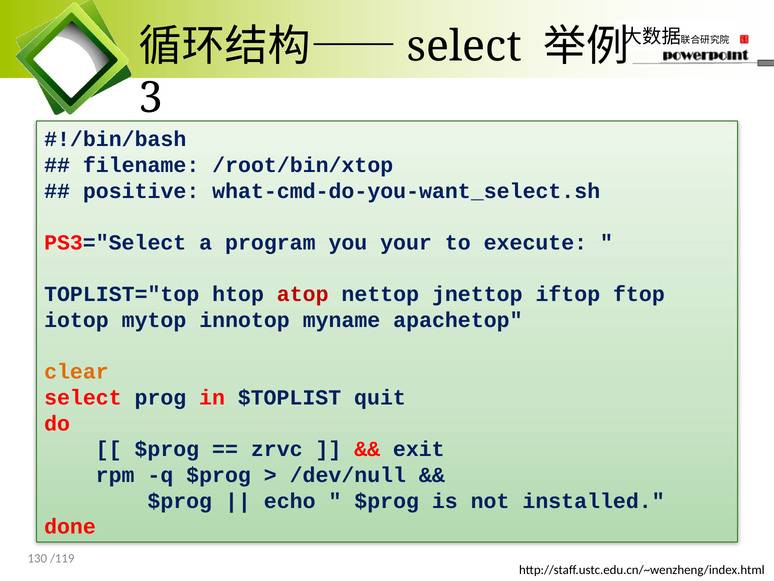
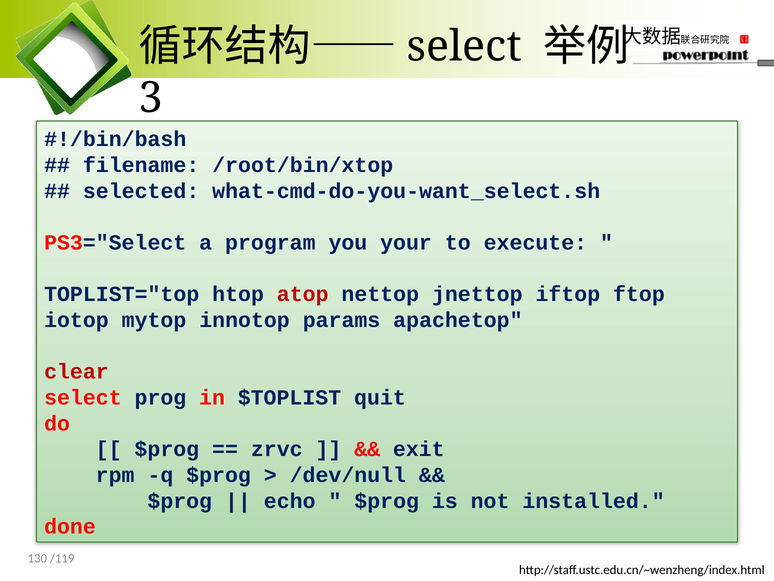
positive: positive -> selected (141, 191)
myname: myname -> params (342, 320)
clear colour: orange -> red (76, 371)
